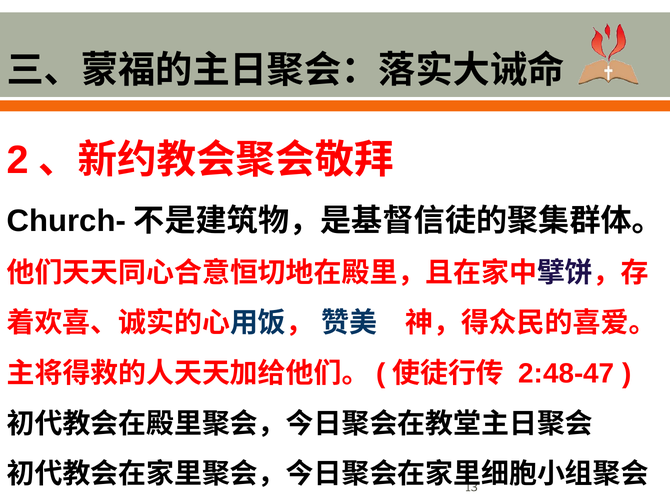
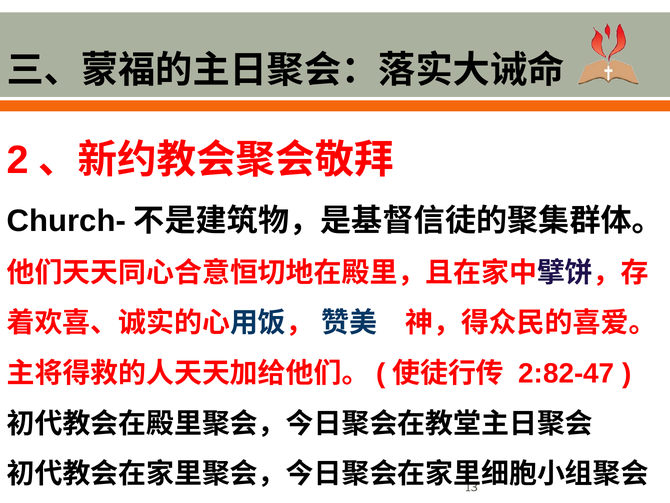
2:48-47: 2:48-47 -> 2:82-47 (566, 373)
